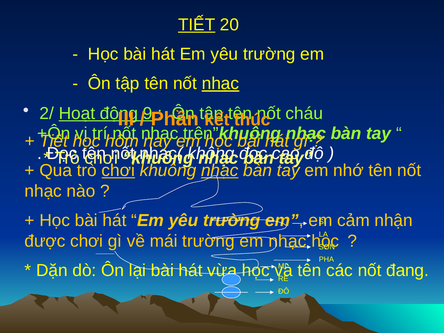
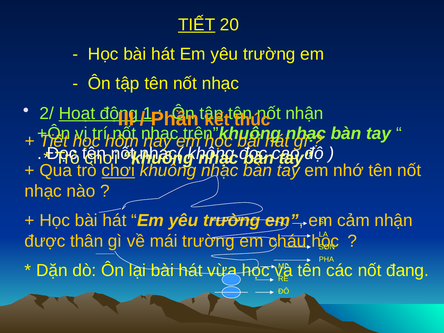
nhạc underline: present -> none (221, 84)
9: 9 -> 1 (148, 113)
cháu: cháu -> nhận (304, 113)
nhạc underline: present -> none (220, 170)
được chơi: chơi -> thân (87, 241)
em nhạc: nhạc -> cháu (287, 241)
